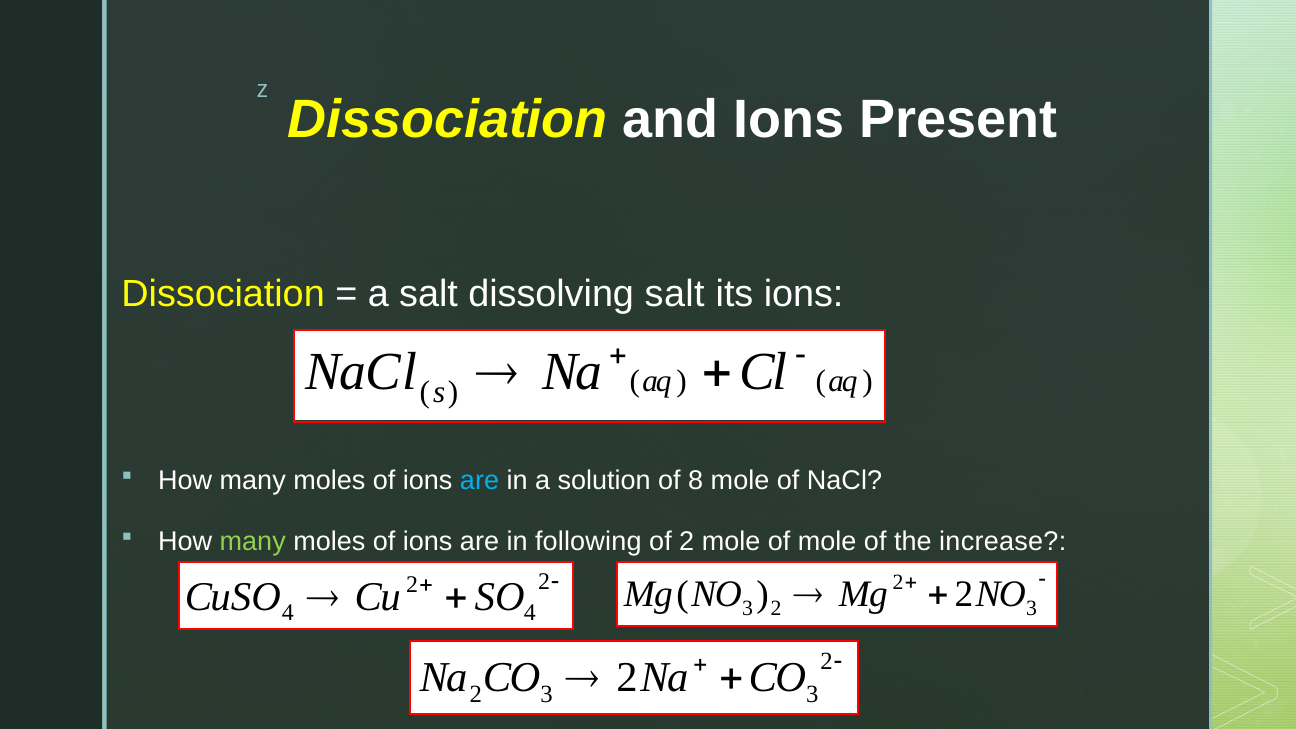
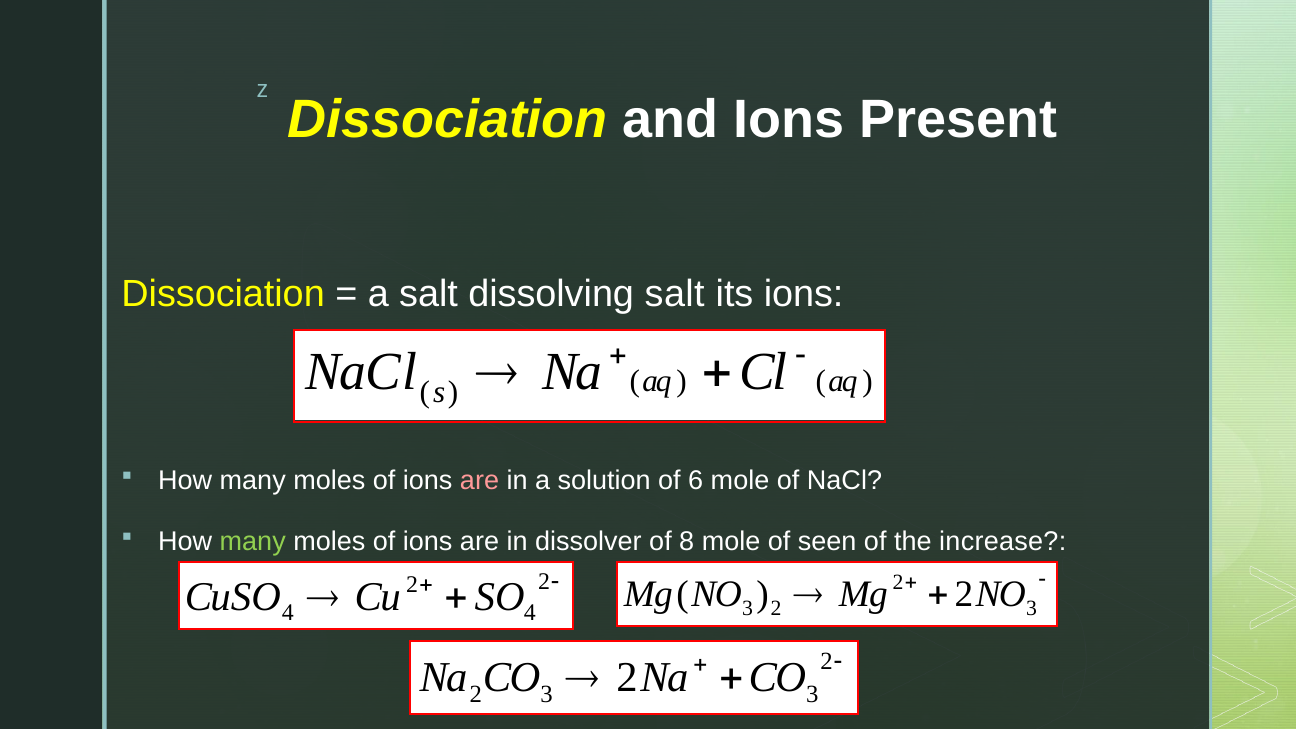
are colour: light blue -> pink (480, 481)
8: 8 -> 6 (696, 481)
following: following -> dissolver (588, 542)
of 2: 2 -> 8 (687, 542)
of mole: mole -> seen (827, 542)
